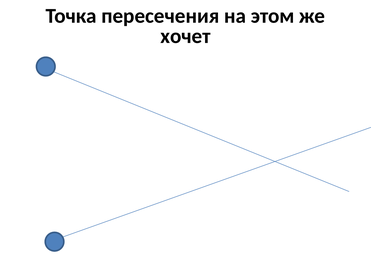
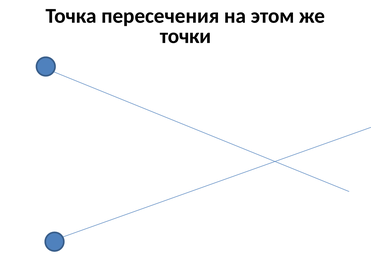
хочет: хочет -> точки (186, 36)
